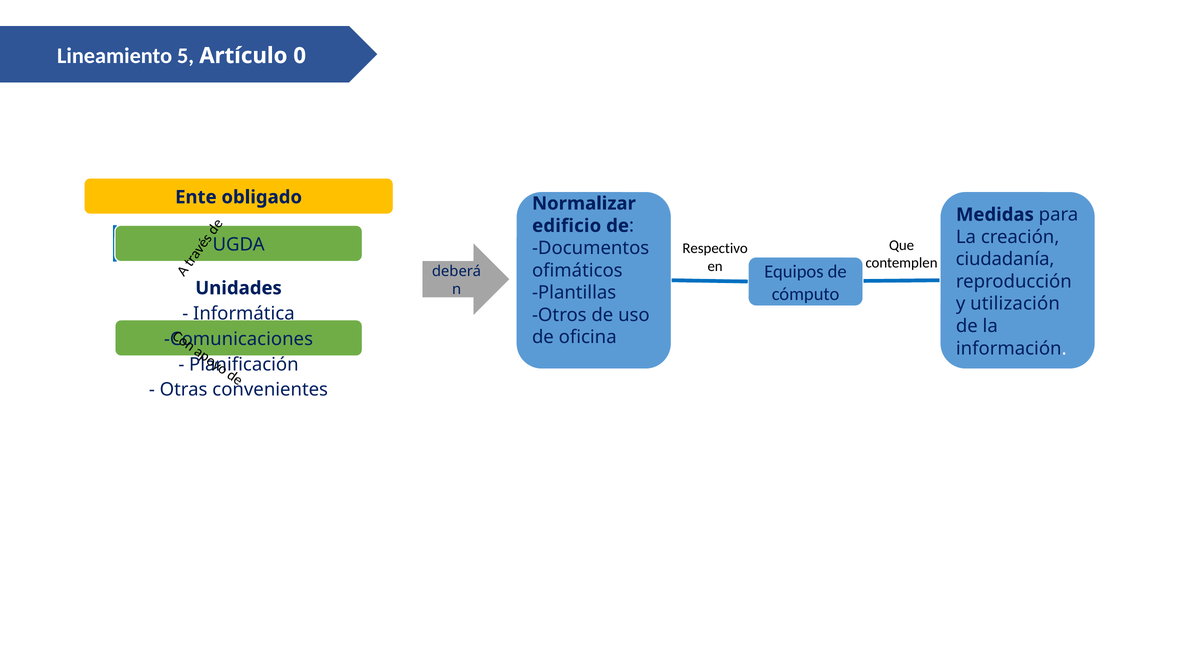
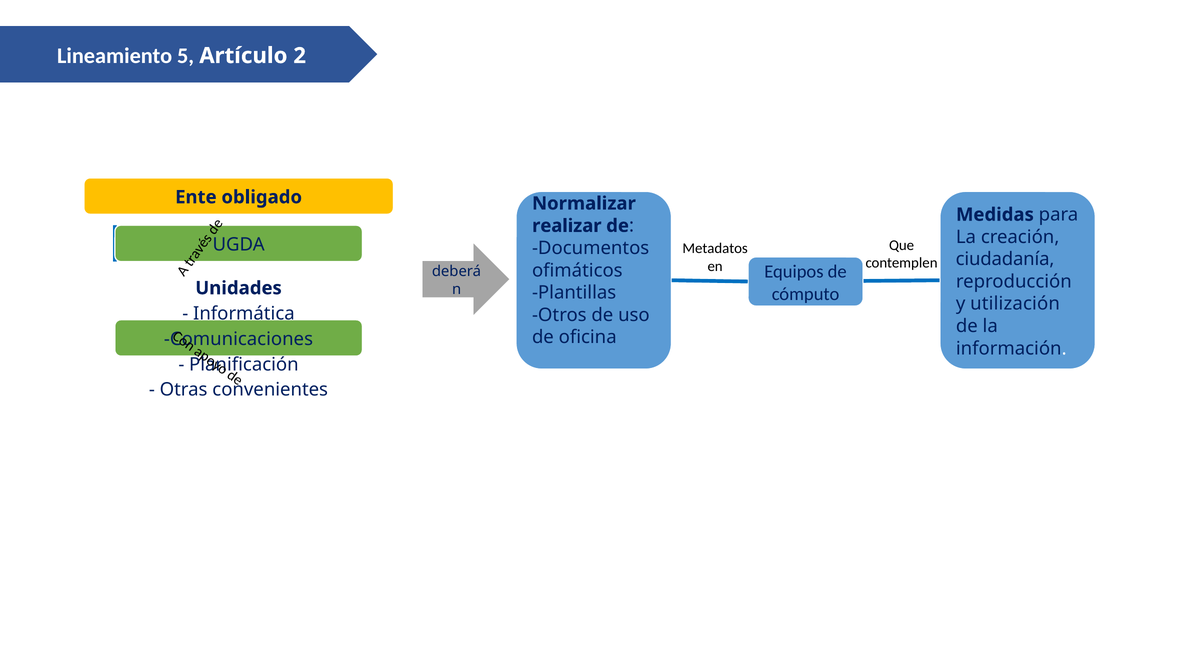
0: 0 -> 2 (300, 56)
edificio: edificio -> realizar (567, 226)
Respectivo: Respectivo -> Metadatos (715, 248)
